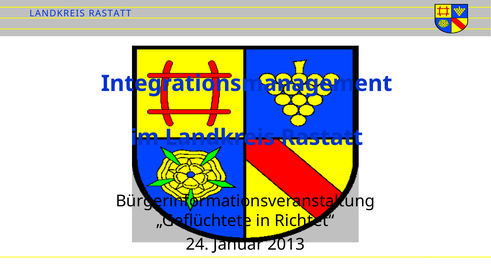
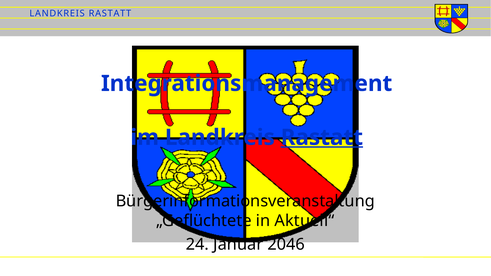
Rastatt underline: none -> present (322, 138)
Richtet“: Richtet“ -> Aktuell“ (304, 221)
2013: 2013 -> 2046 (286, 245)
